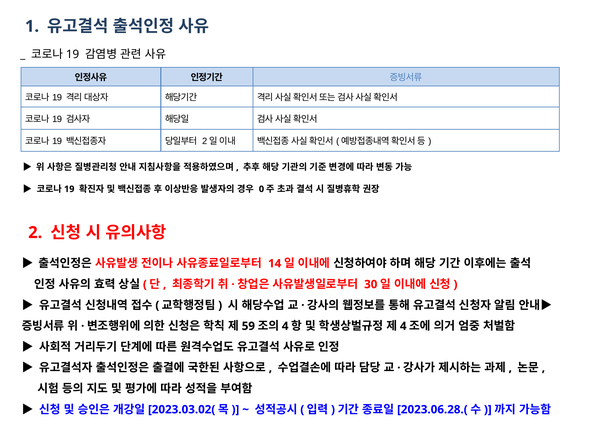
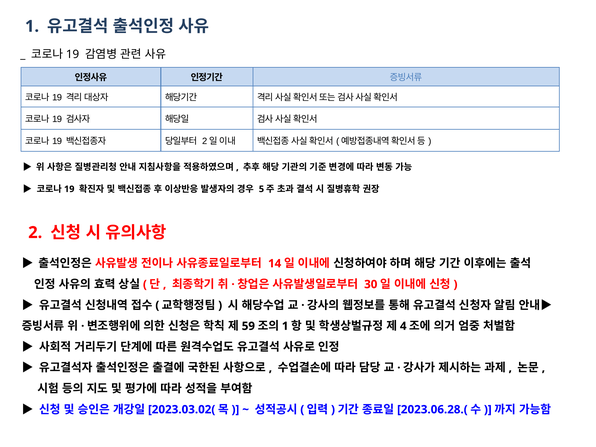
0: 0 -> 5 (261, 189)
4: 4 -> 1 (285, 326)
